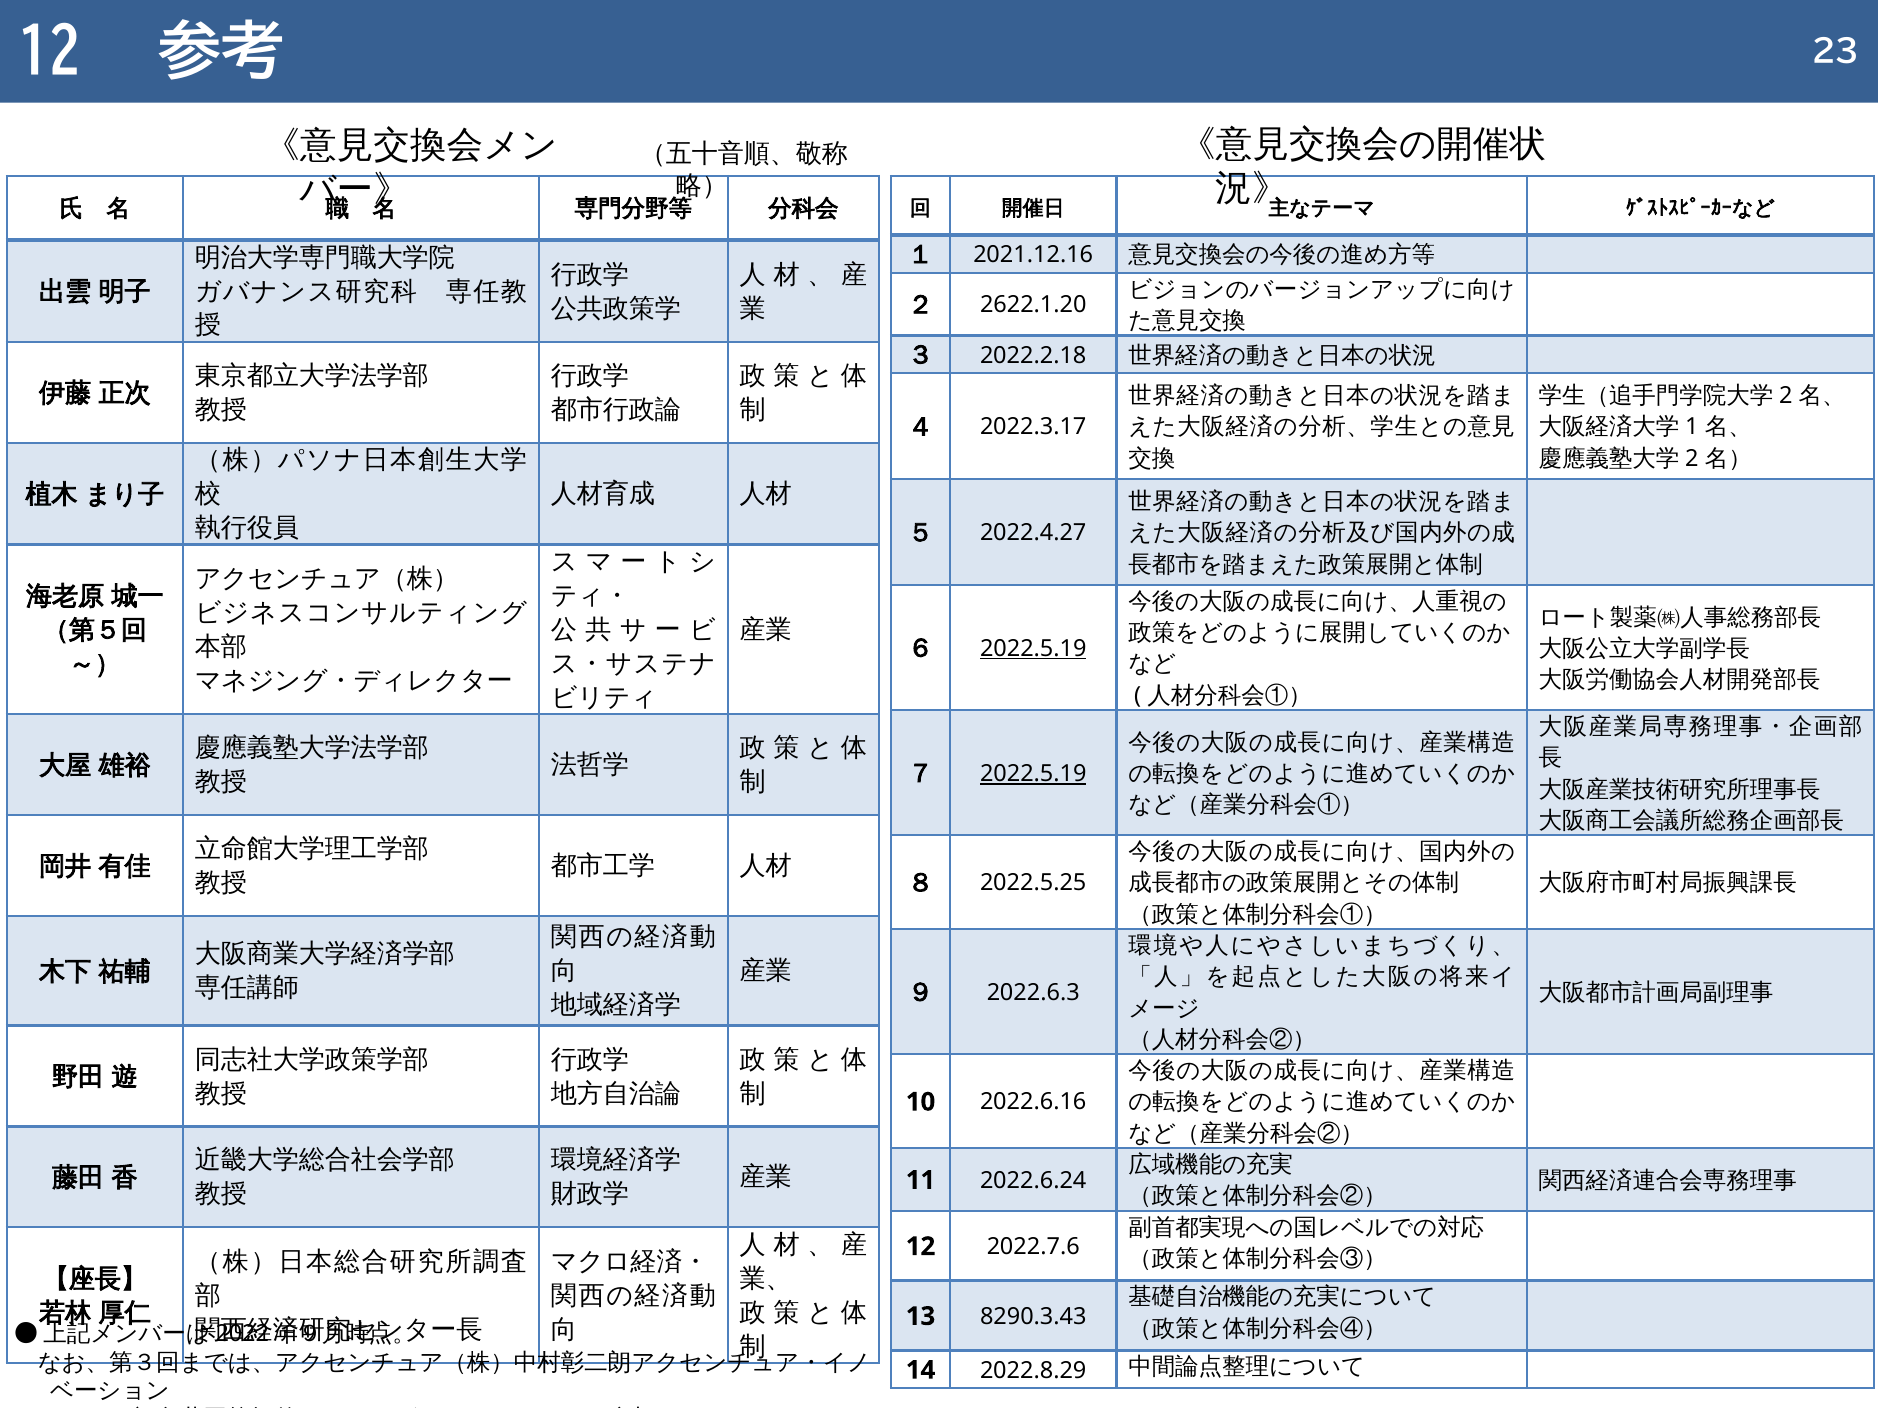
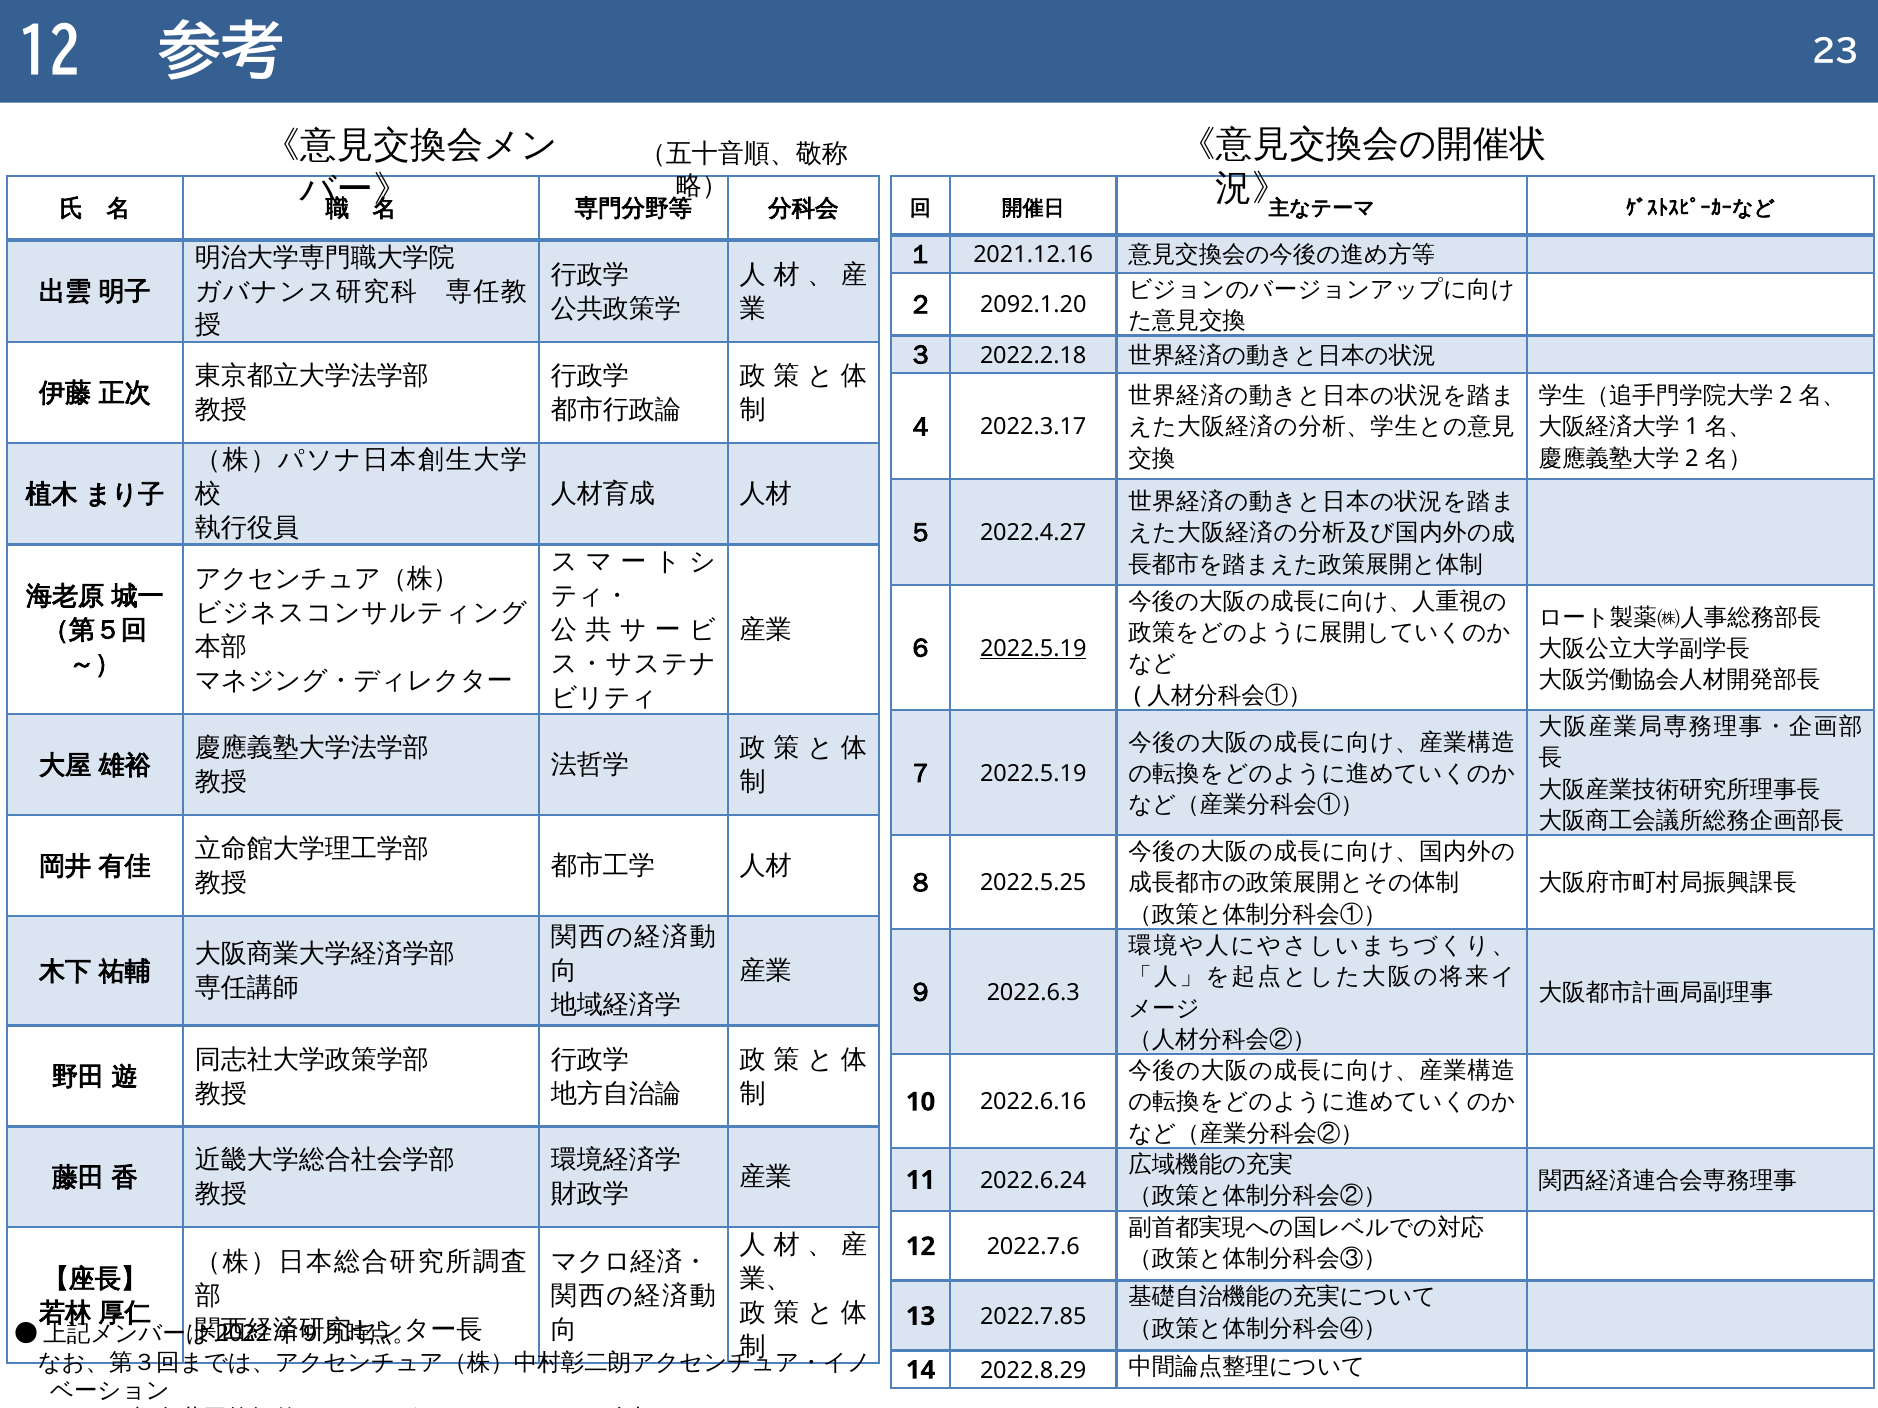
2622.1.20: 2622.1.20 -> 2092.1.20 (1033, 305)
2022.5.19 underline: present -> none (1033, 774)
8290.3.43: 8290.3.43 -> 2022.7.85 (1033, 1317)
